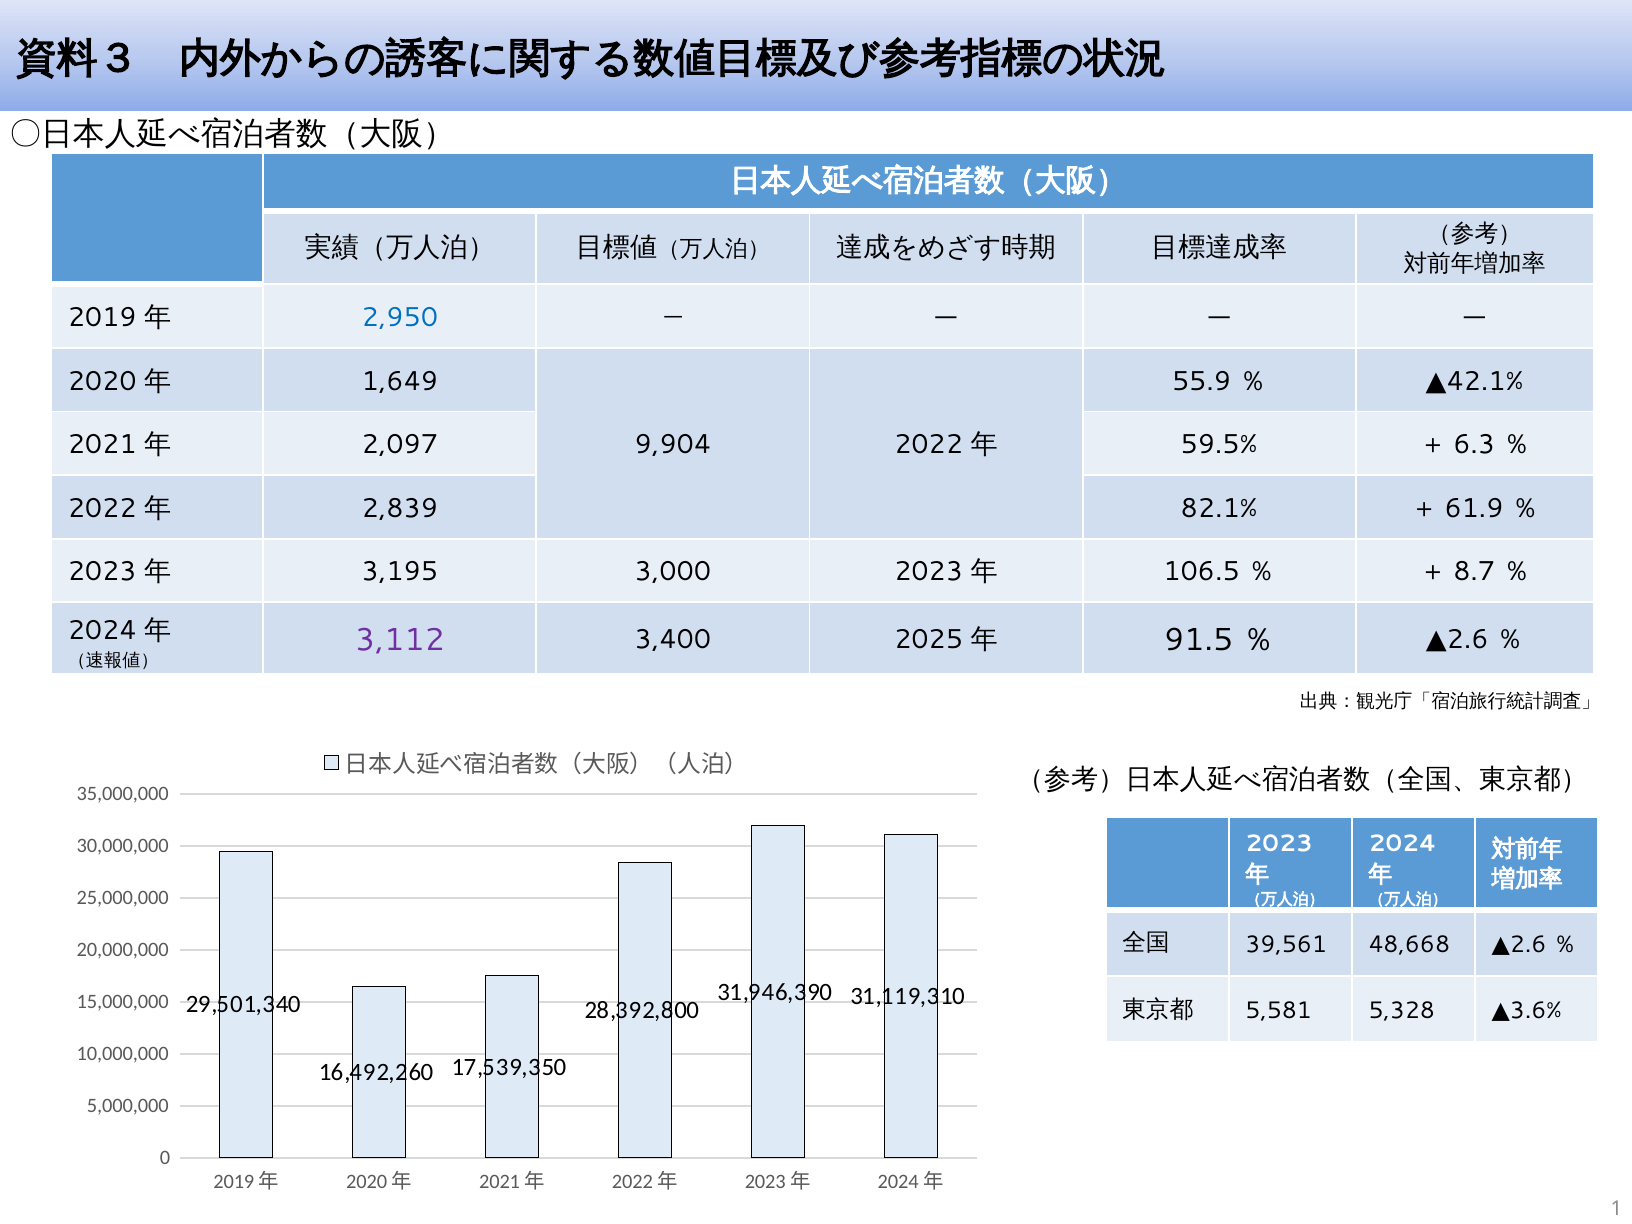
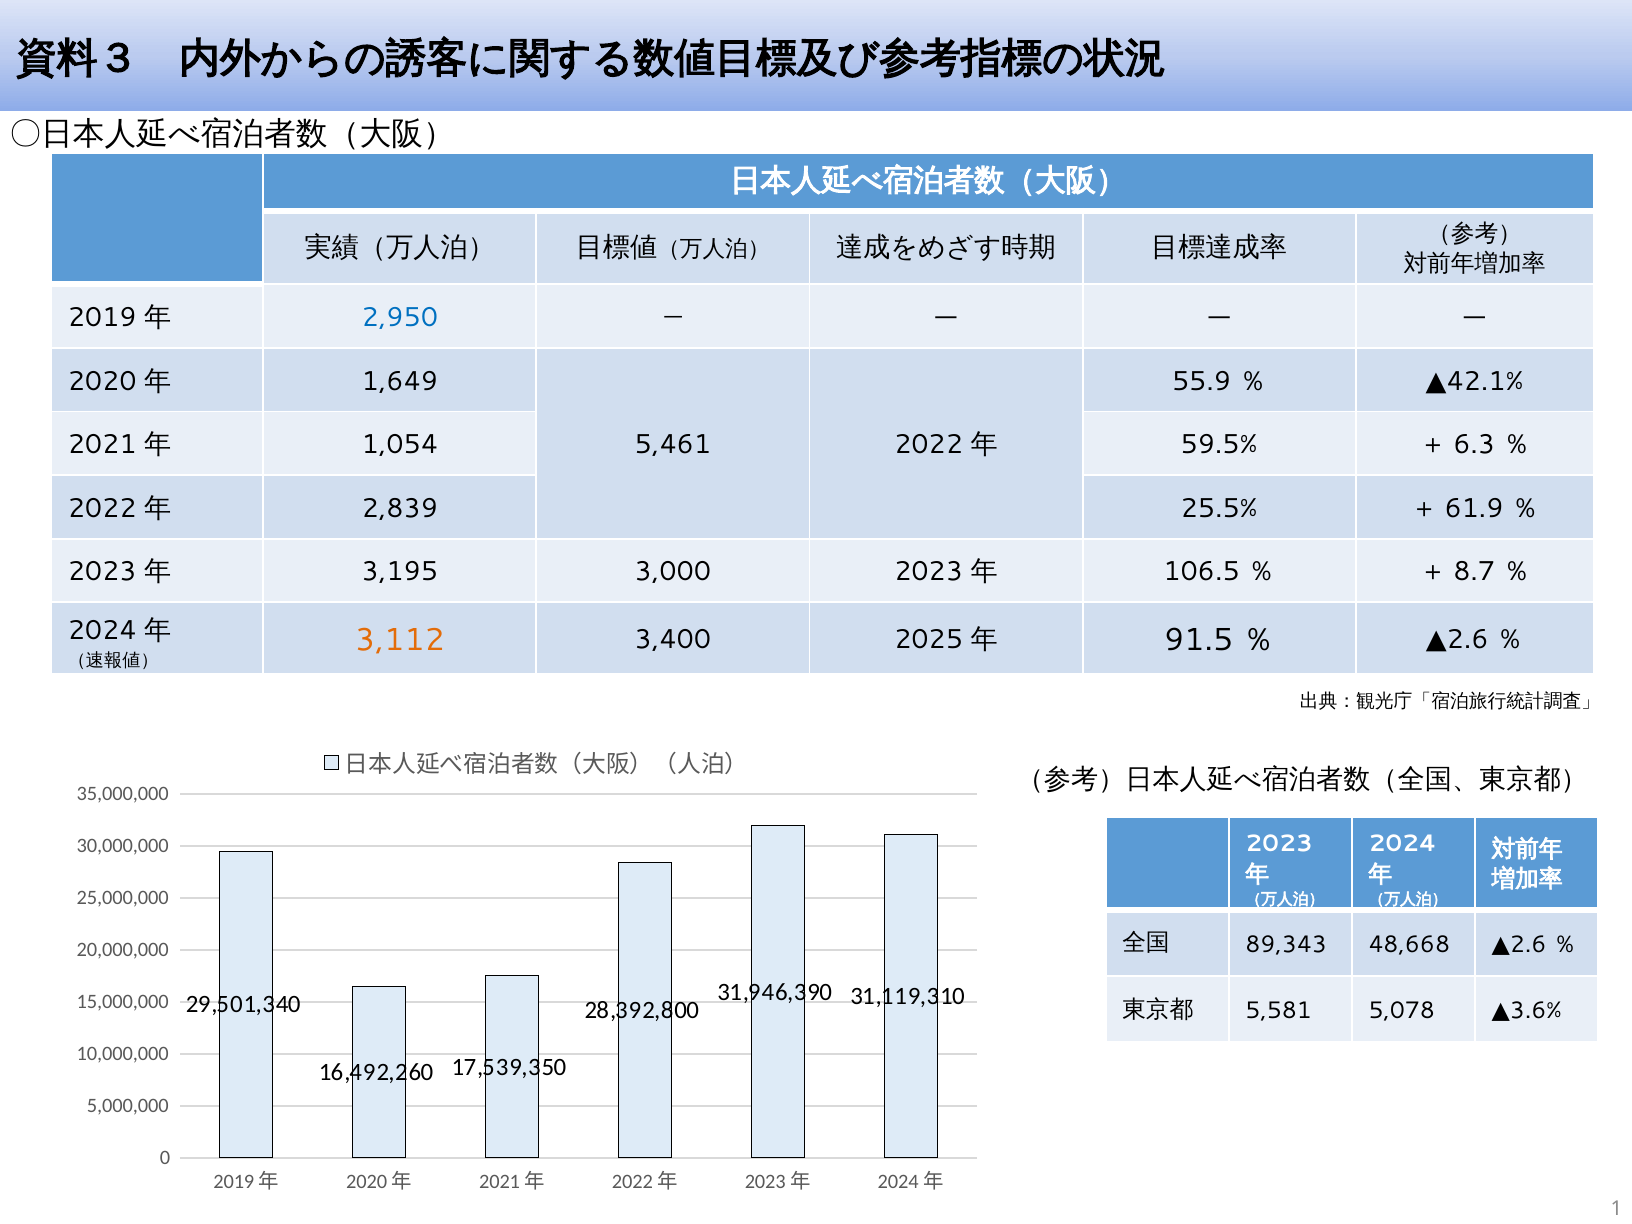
2,097: 2,097 -> 1,054 (400, 445)
9,904: 9,904 -> 5,461 (673, 445)
82.1%: 82.1% -> 25.5% (1219, 508)
3,112 colour: purple -> orange (400, 640)
39,561: 39,561 -> 89,343 (1286, 944)
5,328: 5,328 -> 5,078 (1402, 1010)
